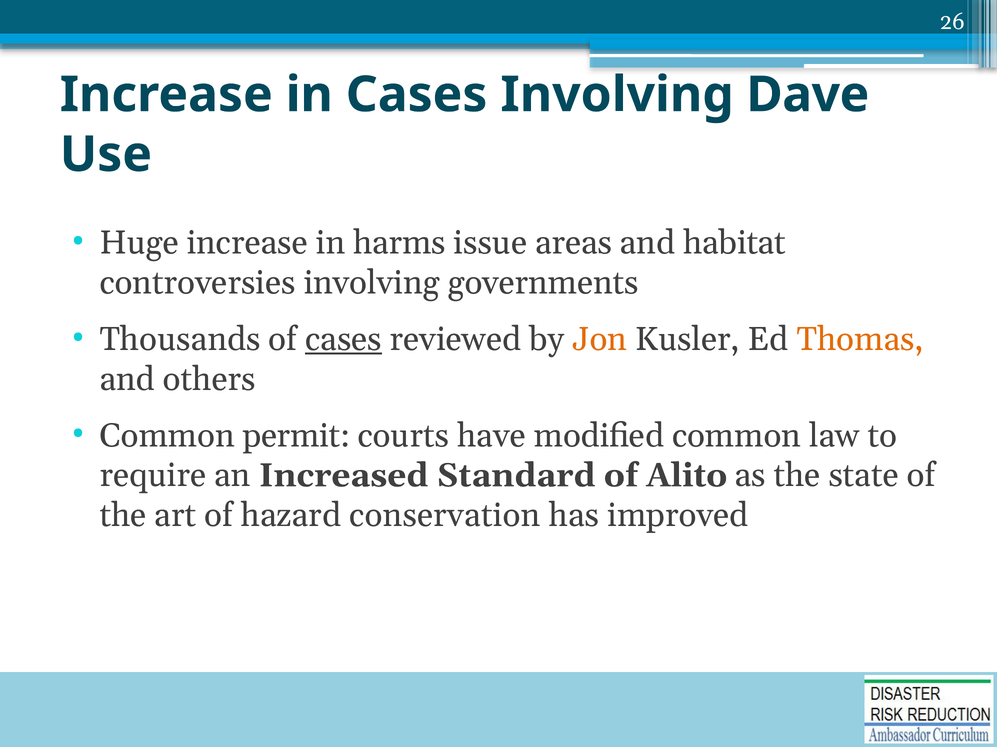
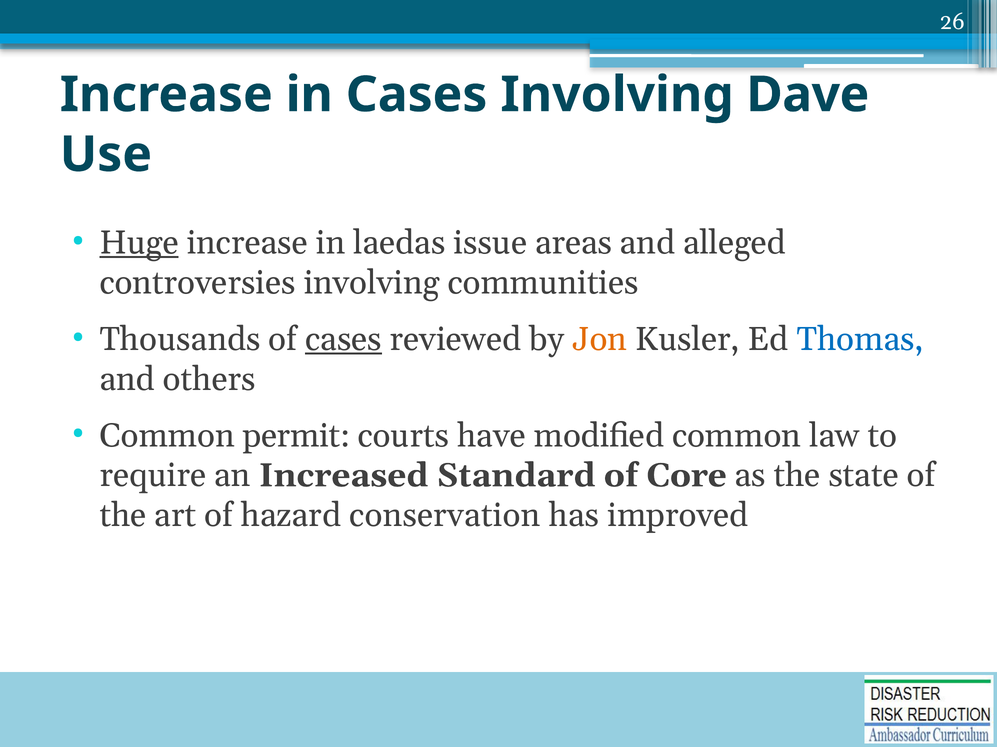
Huge underline: none -> present (139, 243)
harms: harms -> laedas (399, 243)
habitat: habitat -> alleged (734, 243)
governments: governments -> communities (543, 283)
Thomas colour: orange -> blue (860, 340)
Alito: Alito -> Core (687, 476)
